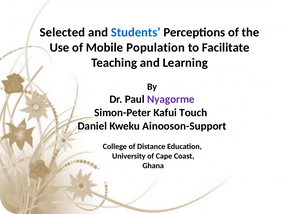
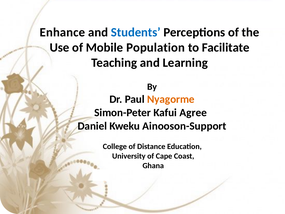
Selected: Selected -> Enhance (62, 32)
Nyagorme colour: purple -> orange (171, 99)
Touch: Touch -> Agree (193, 112)
